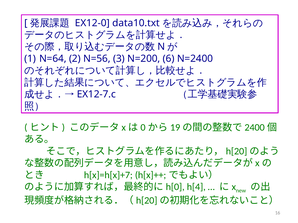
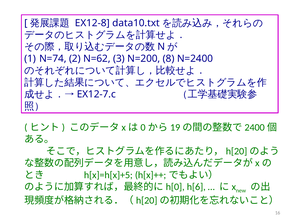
EX12-0: EX12-0 -> EX12-8 (92, 23)
N=64: N=64 -> N=74 (53, 59)
N=56: N=56 -> N=62 (97, 59)
6: 6 -> 8 (169, 59)
h[x]=h[x]+7: h[x]=h[x]+7 -> h[x]=h[x]+5 (108, 175)
h[4: h[4 -> h[6 (196, 187)
